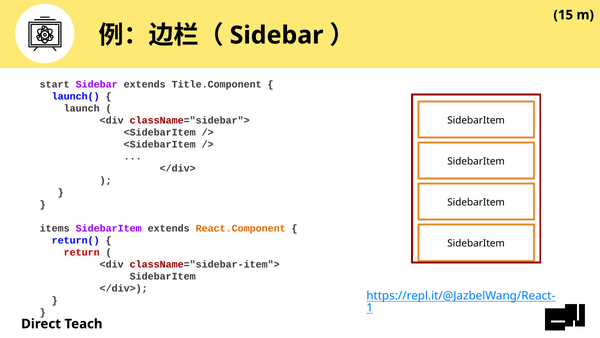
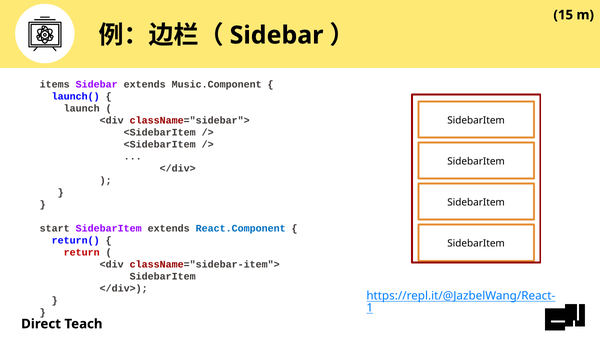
start: start -> items (55, 84)
Title.Component: Title.Component -> Music.Component (217, 84)
items: items -> start (55, 228)
React.Component colour: orange -> blue (241, 228)
